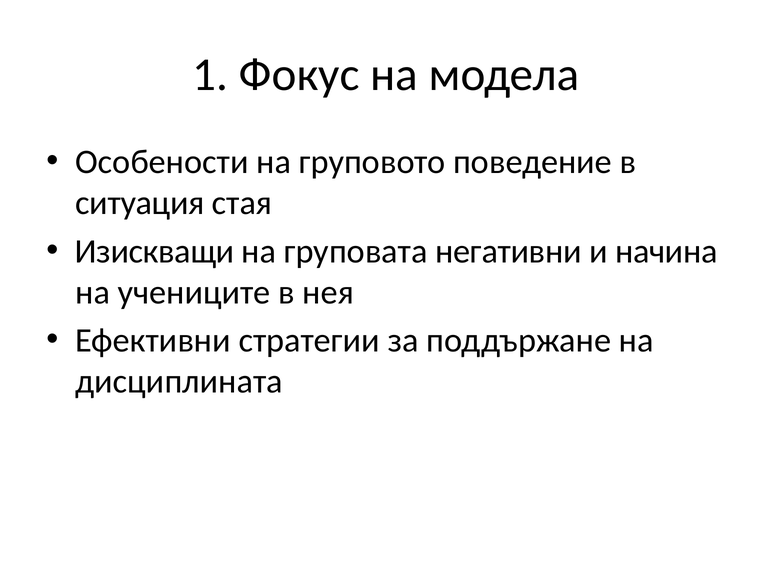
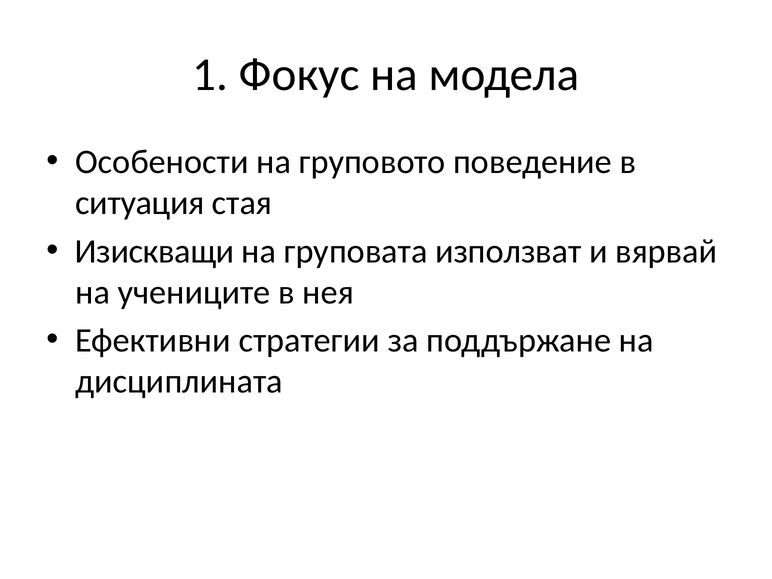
негативни: негативни -> използват (508, 251)
начина: начина -> вярвай (666, 251)
